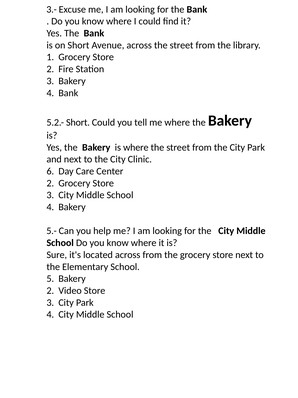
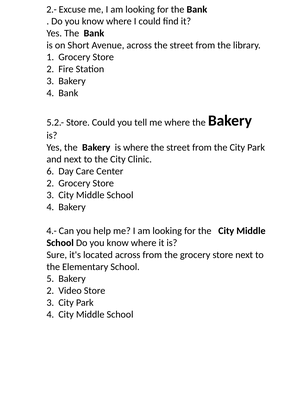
3.-: 3.- -> 2.- (52, 9)
Short: Short -> Store (78, 122)
5.-: 5.- -> 4.- (52, 231)
